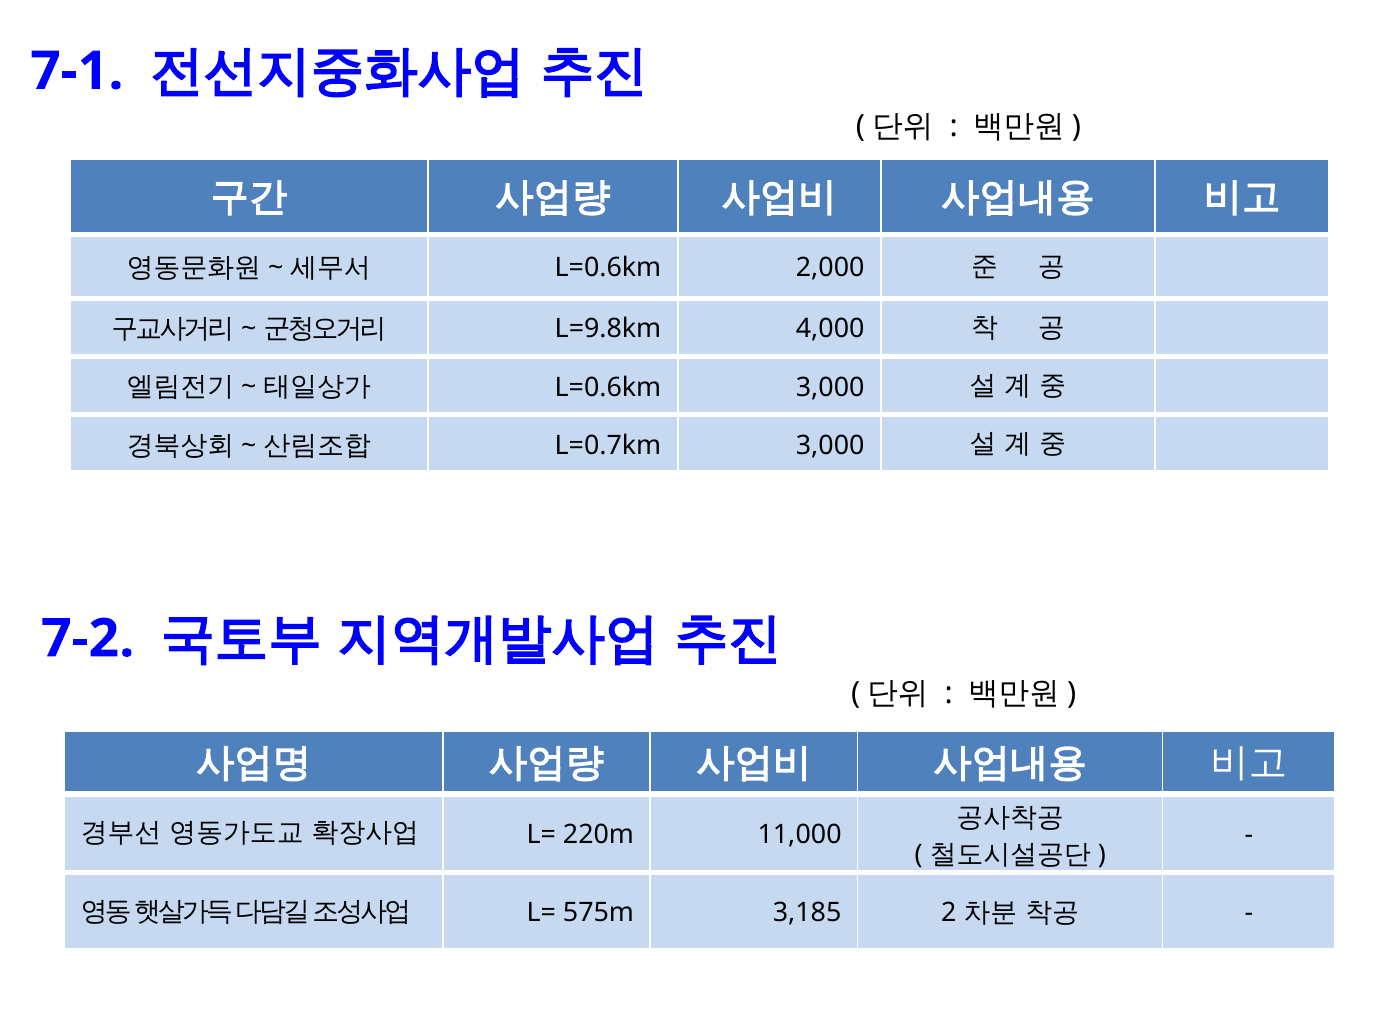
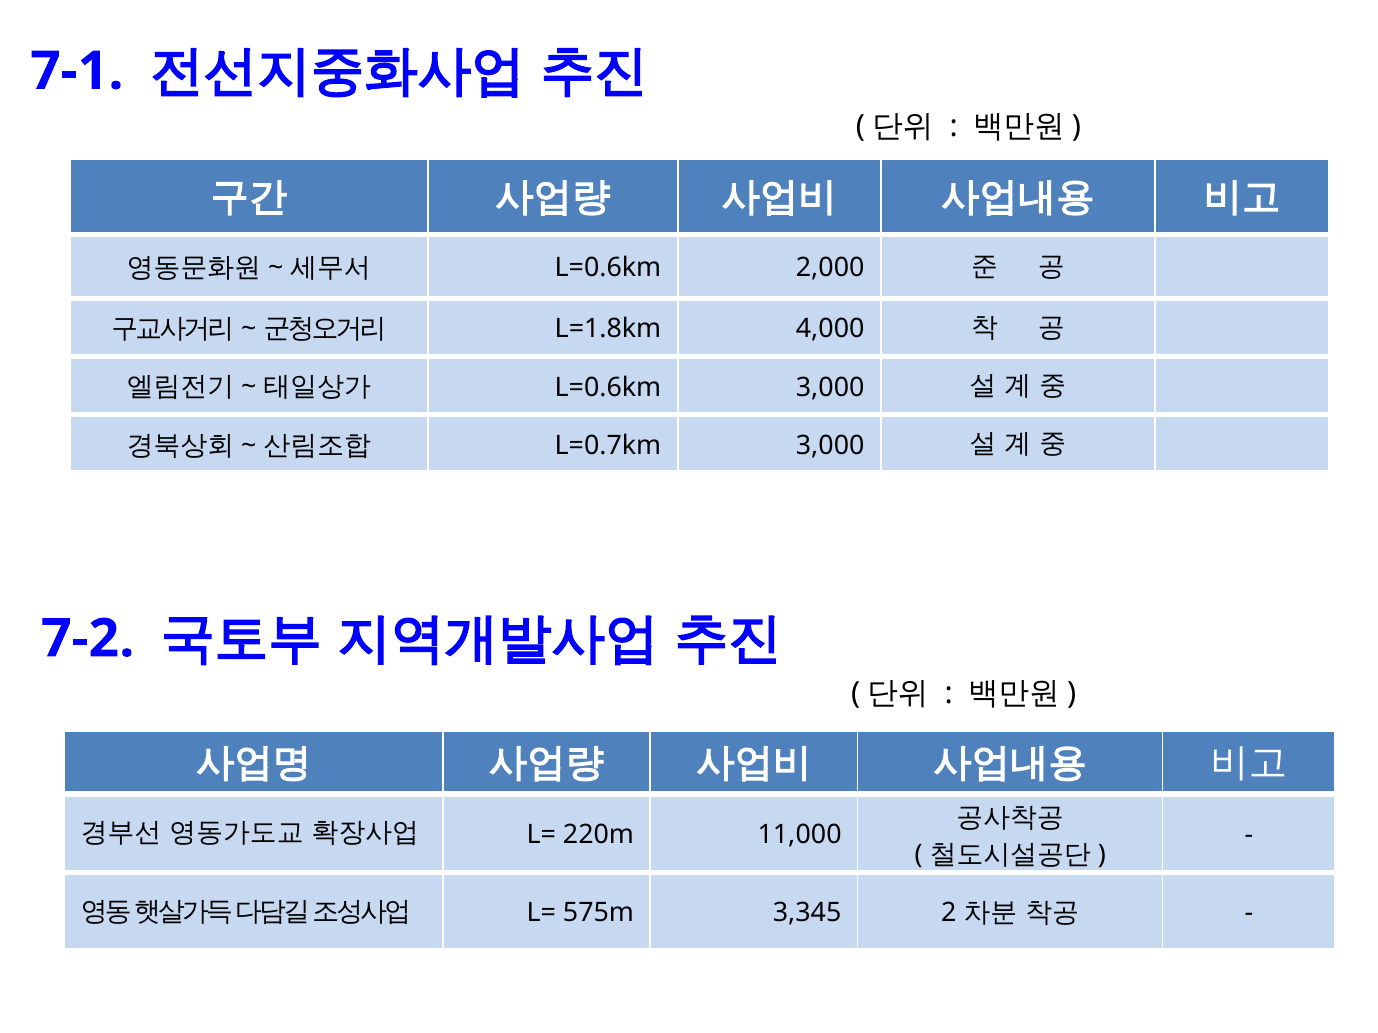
L=9.8km: L=9.8km -> L=1.8km (608, 329)
3,185: 3,185 -> 3,345 (807, 913)
